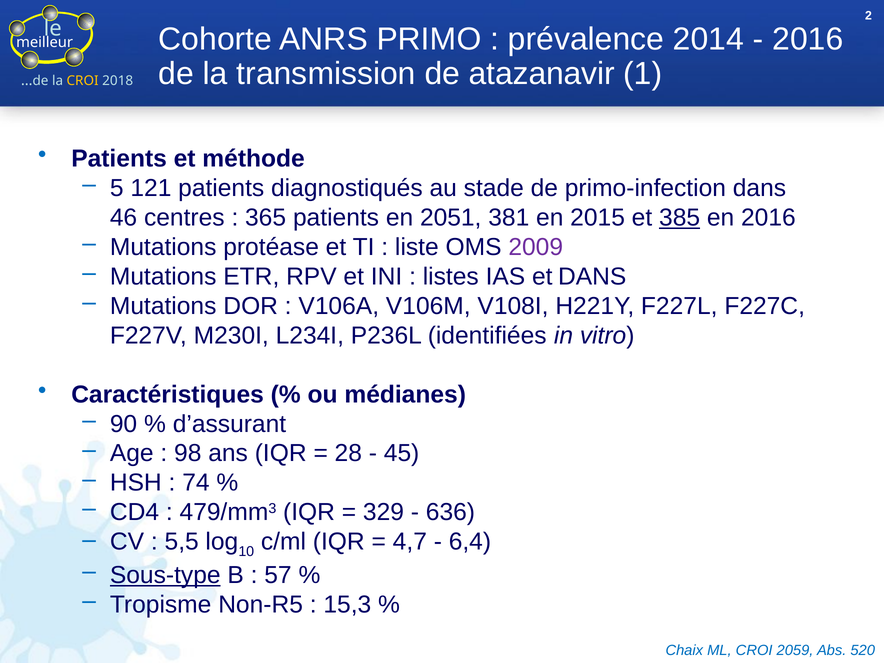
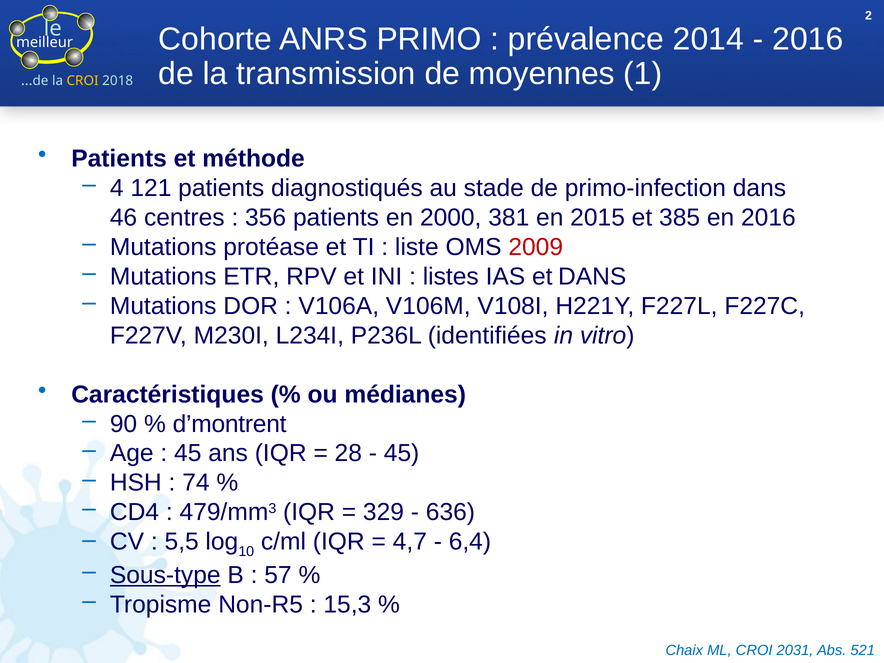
atazanavir: atazanavir -> moyennes (542, 73)
5: 5 -> 4 (117, 188)
365: 365 -> 356 (266, 218)
2051: 2051 -> 2000 (451, 218)
385 underline: present -> none (680, 218)
2009 colour: purple -> red (536, 247)
d’assurant: d’assurant -> d’montrent (230, 424)
98: 98 -> 45 (188, 453)
2059: 2059 -> 2031 (795, 650)
520: 520 -> 521 (863, 650)
